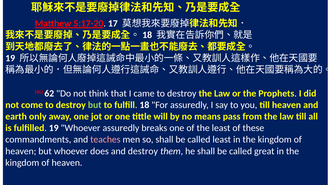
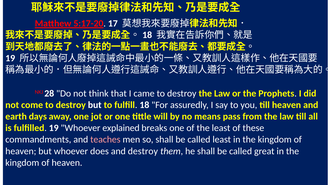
62: 62 -> 28 (49, 94)
but colour: light green -> white (95, 105)
only: only -> days (38, 117)
Whoever assuredly: assuredly -> explained (121, 129)
